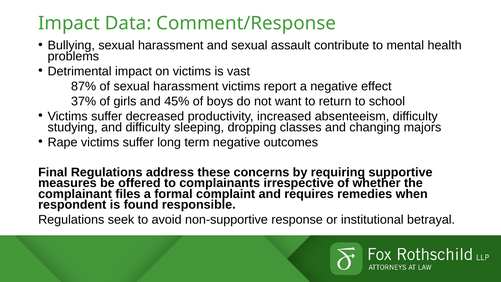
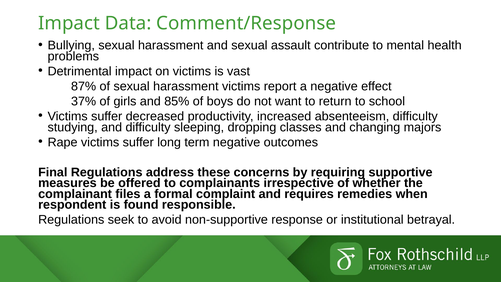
45%: 45% -> 85% (177, 101)
